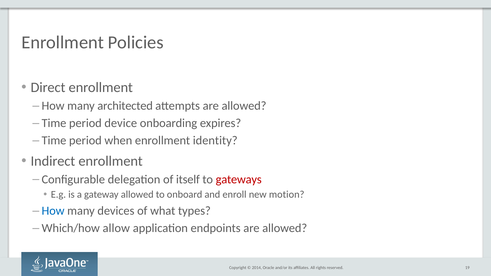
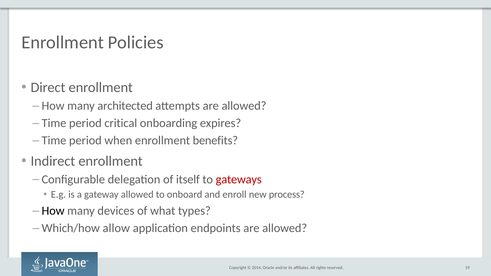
device: device -> critical (121, 123)
identity: identity -> benefits (215, 141)
motion: motion -> process (287, 195)
How colour: blue -> black (53, 211)
